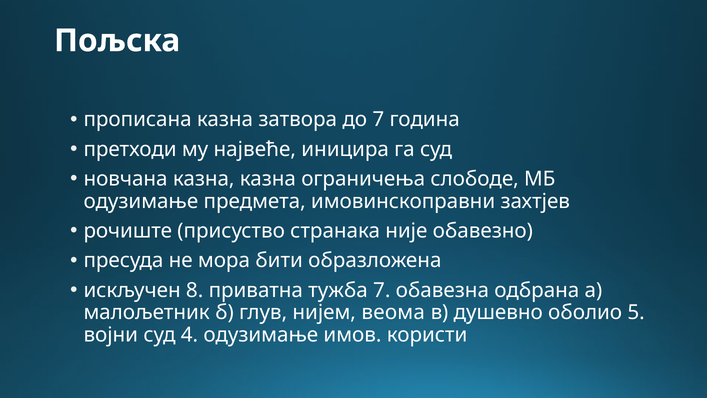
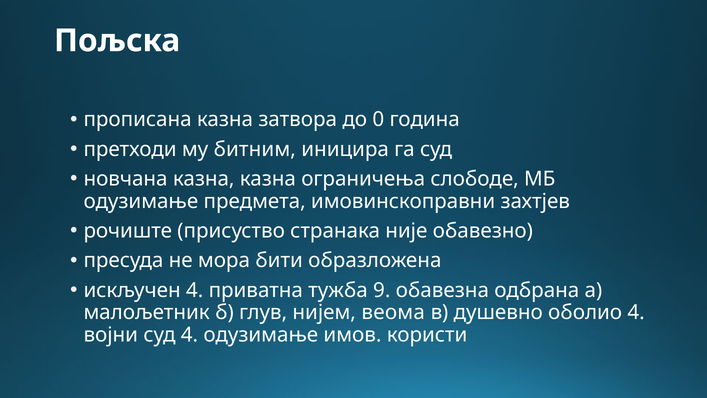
до 7: 7 -> 0 (378, 120)
највеће: највеће -> битним (255, 149)
искључен 8: 8 -> 4 (195, 290)
тужба 7: 7 -> 9 (382, 290)
оболио 5: 5 -> 4 (636, 312)
